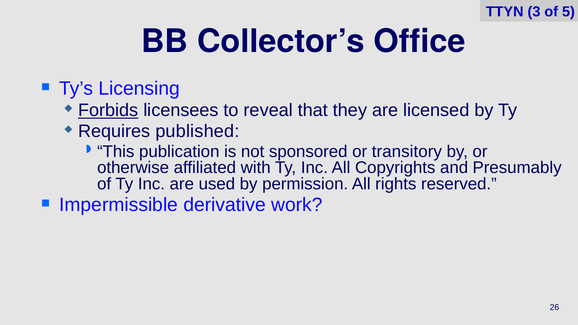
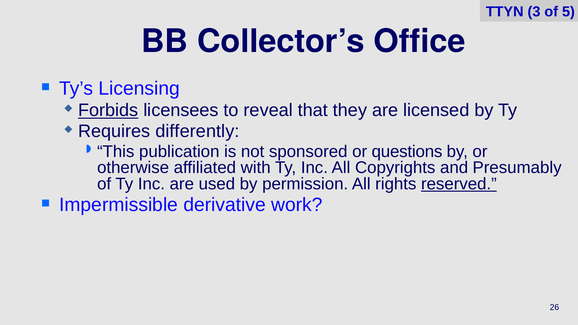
published: published -> differently (197, 131)
transitory: transitory -> questions (407, 152)
reserved underline: none -> present (459, 184)
